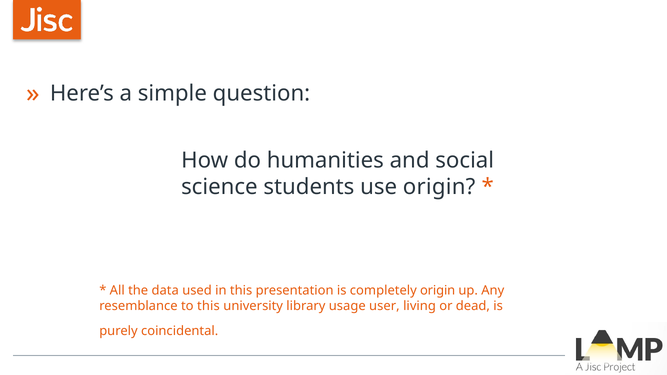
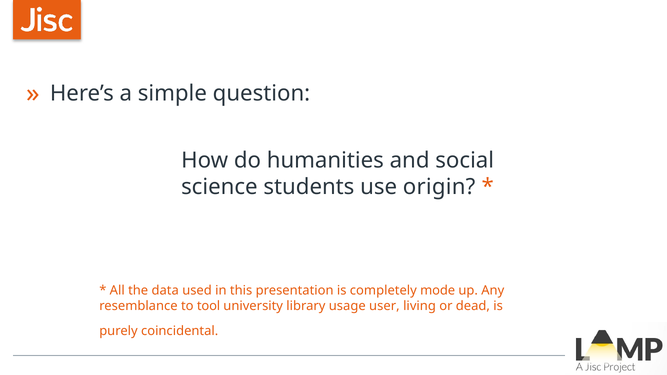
completely origin: origin -> mode (438, 291)
to this: this -> tool (209, 306)
